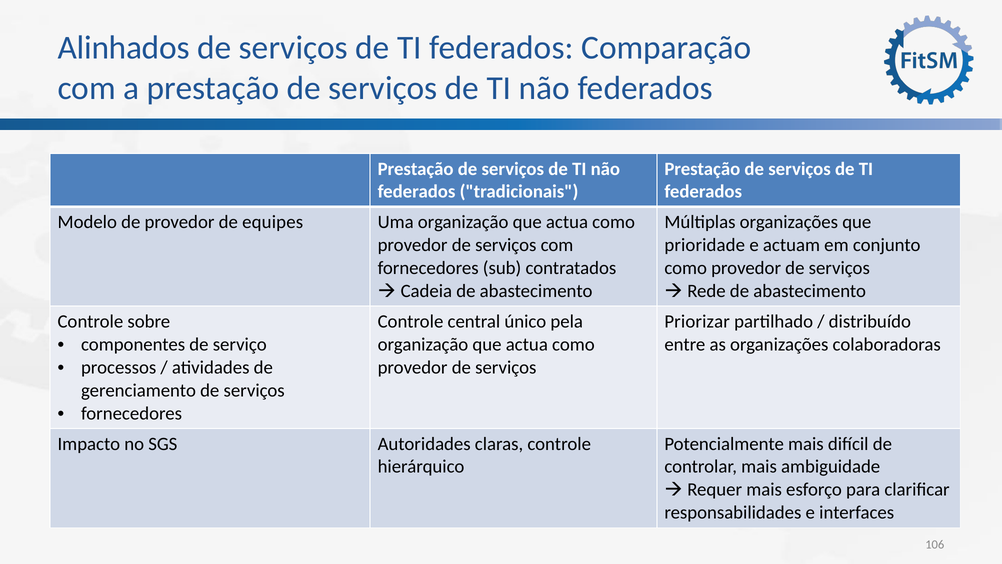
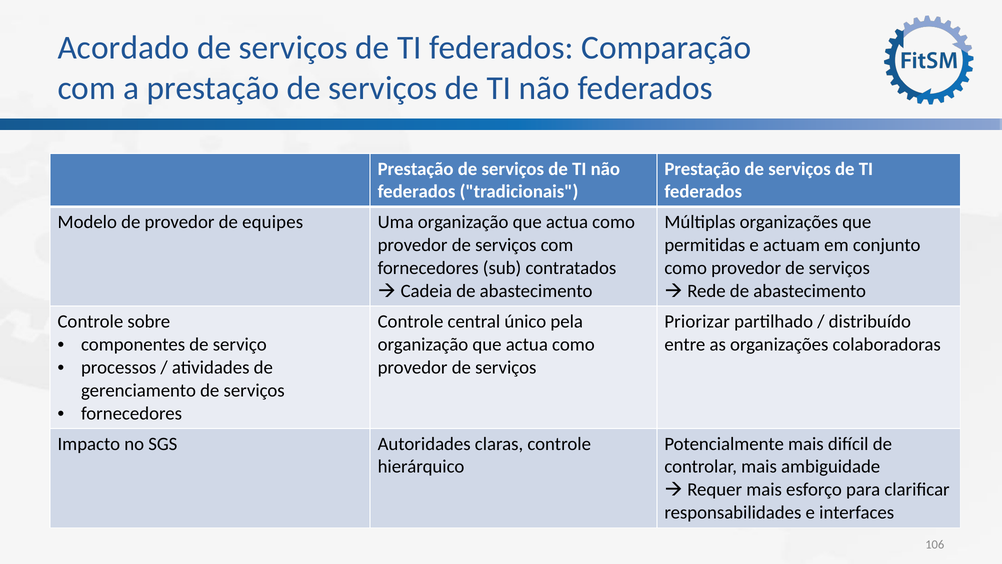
Alinhados: Alinhados -> Acordado (124, 48)
prioridade: prioridade -> permitidas (705, 245)
